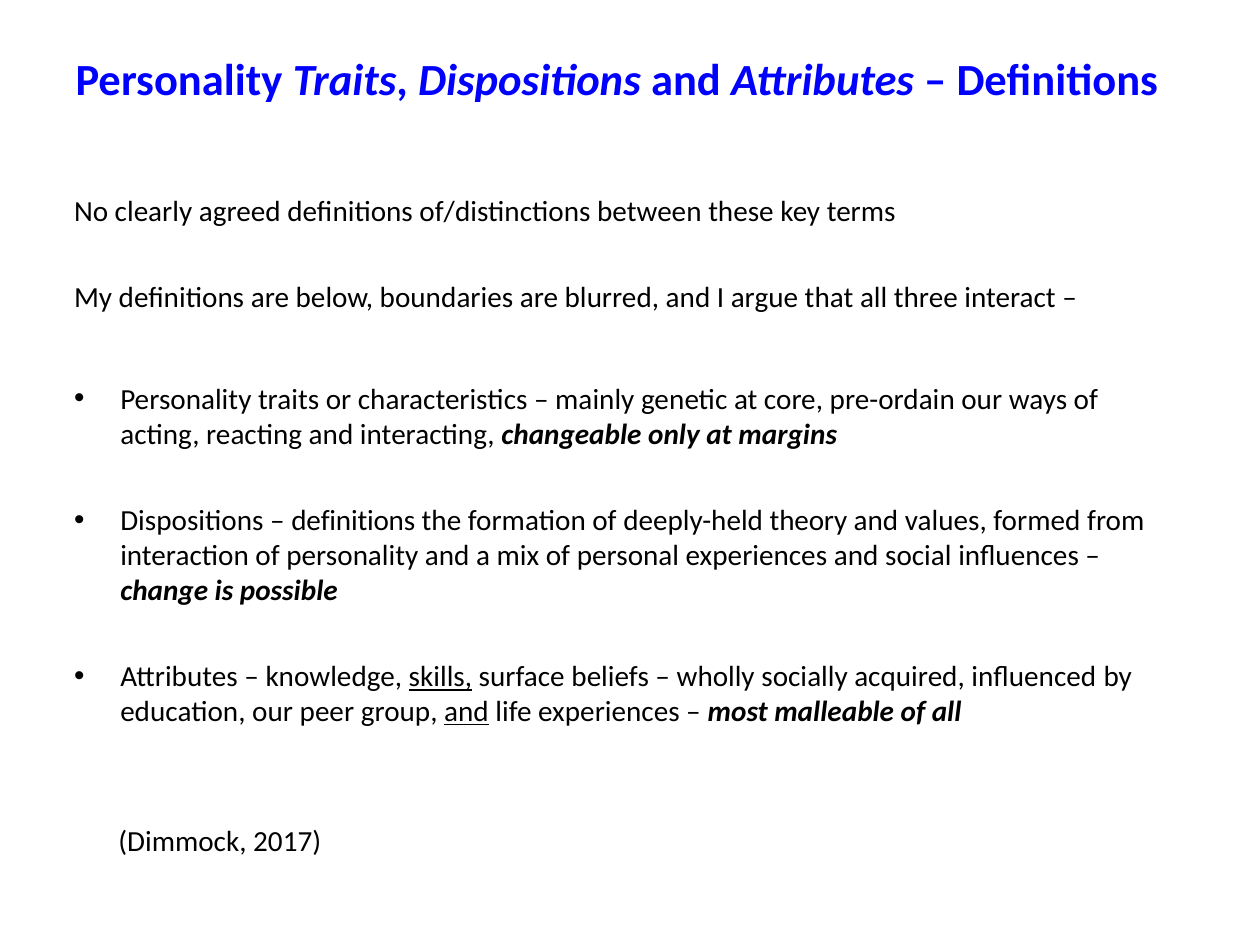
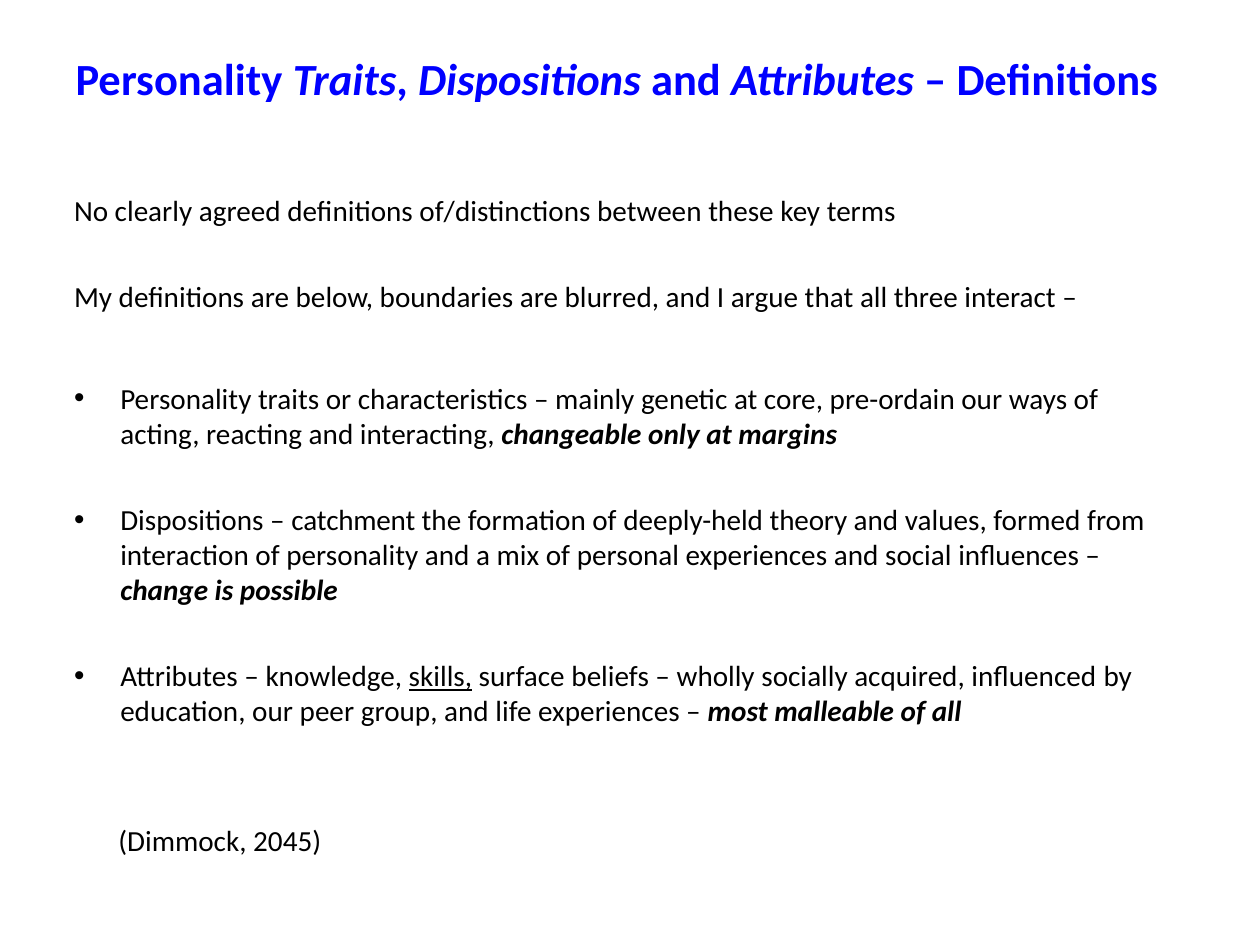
definitions: definitions -> catchment (353, 521)
and underline: present -> none (466, 712)
2017: 2017 -> 2045 (287, 842)
